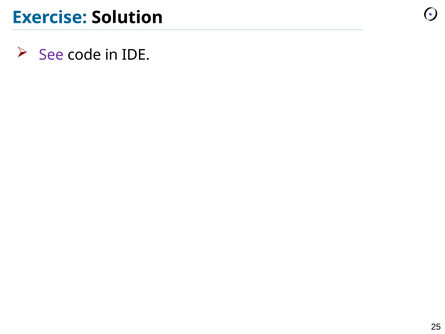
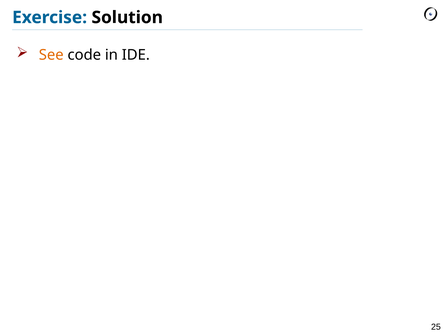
See colour: purple -> orange (51, 55)
